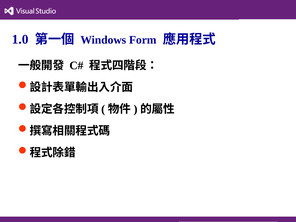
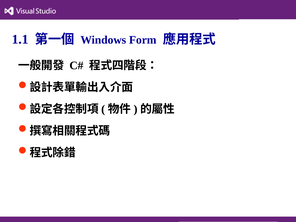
1.0: 1.0 -> 1.1 (20, 39)
